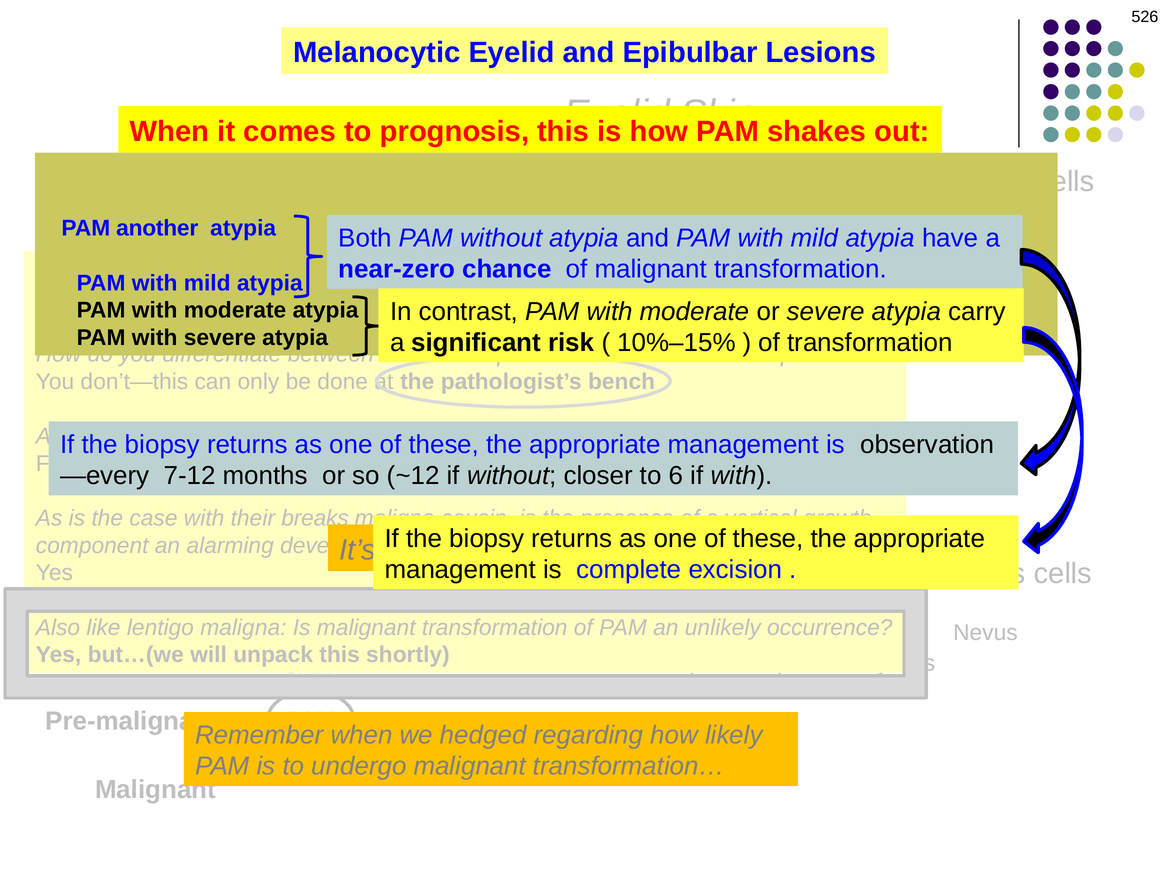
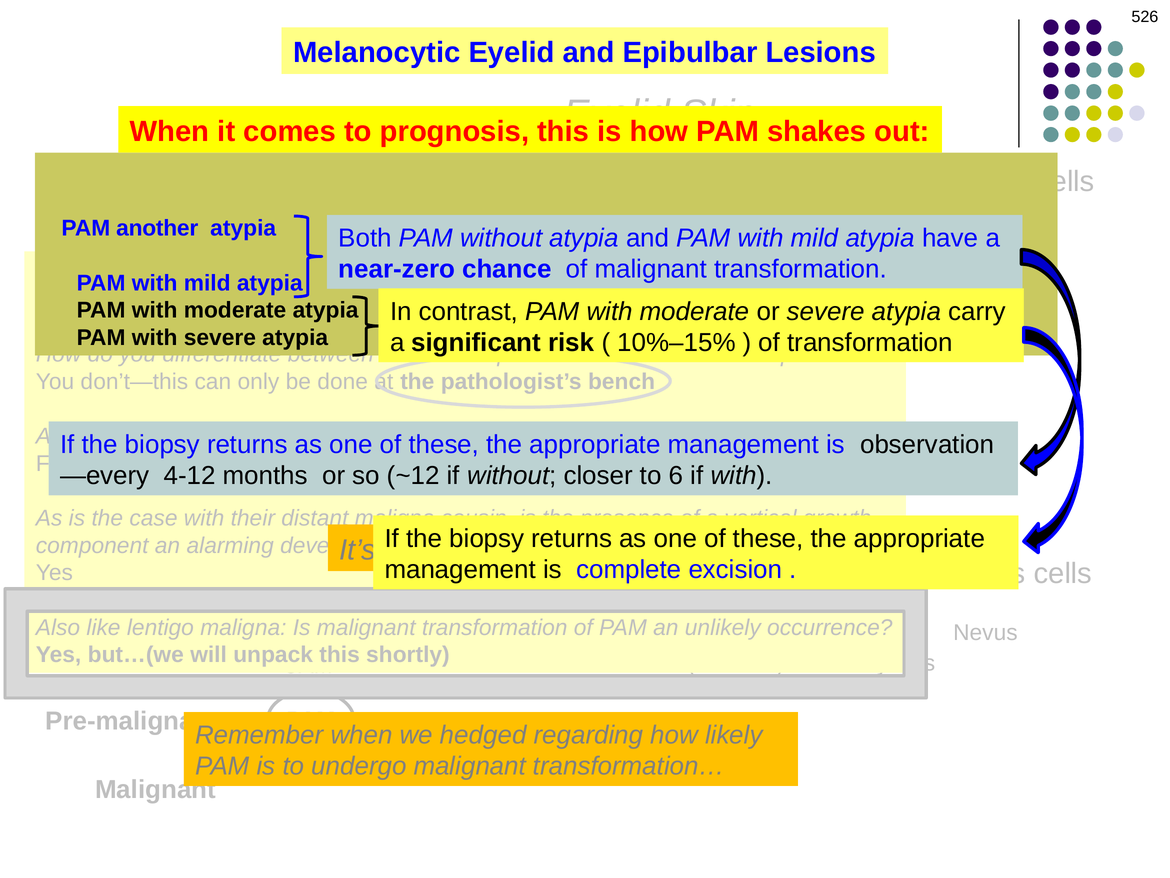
7-12: 7-12 -> 4-12 (190, 476)
breaks: breaks -> distant (315, 518)
